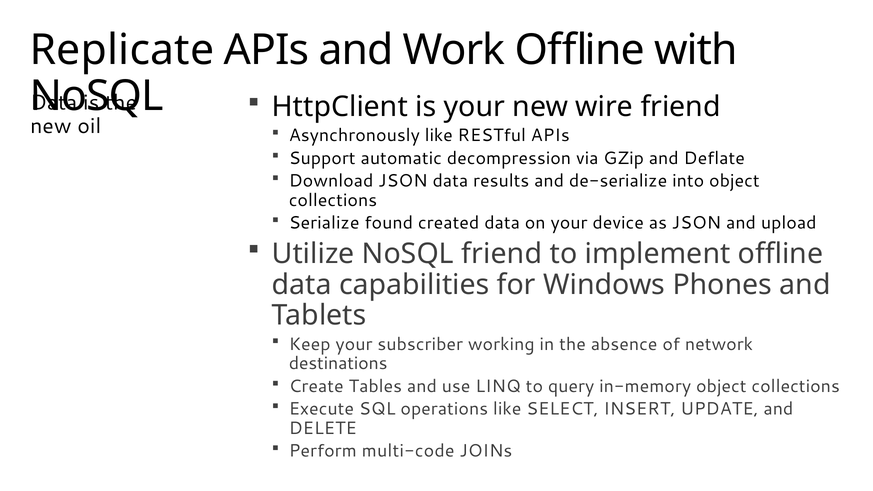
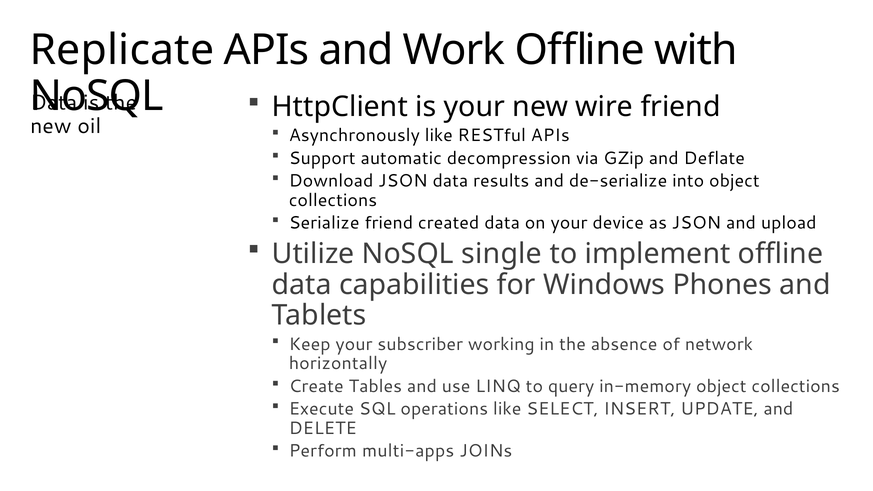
Serialize found: found -> friend (389, 223)
NoSQL friend: friend -> single (502, 254)
destinations: destinations -> horizontally (338, 363)
multi-code: multi-code -> multi-apps (408, 451)
